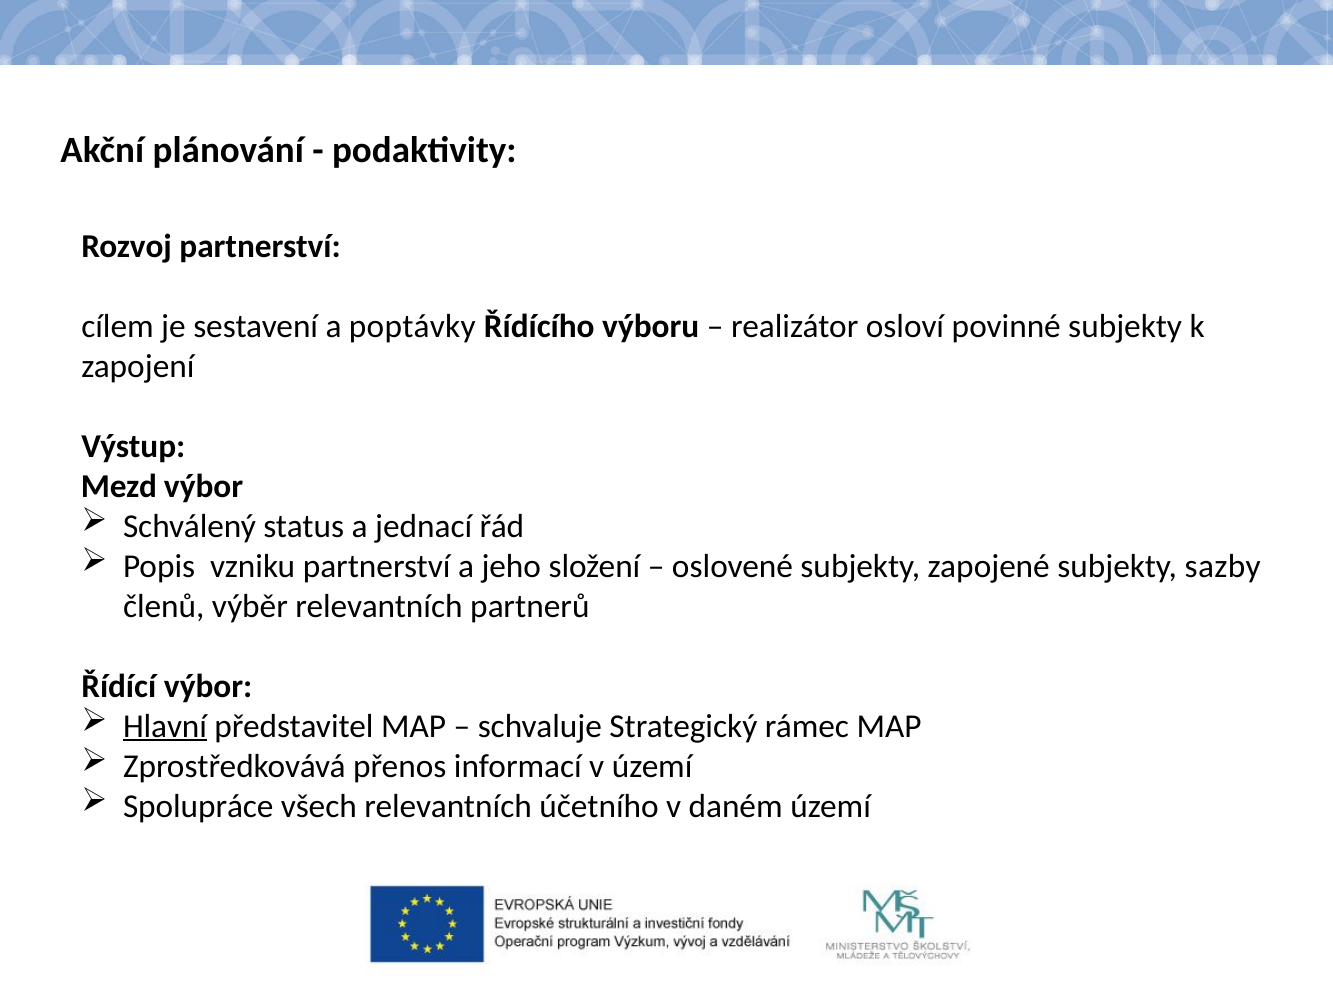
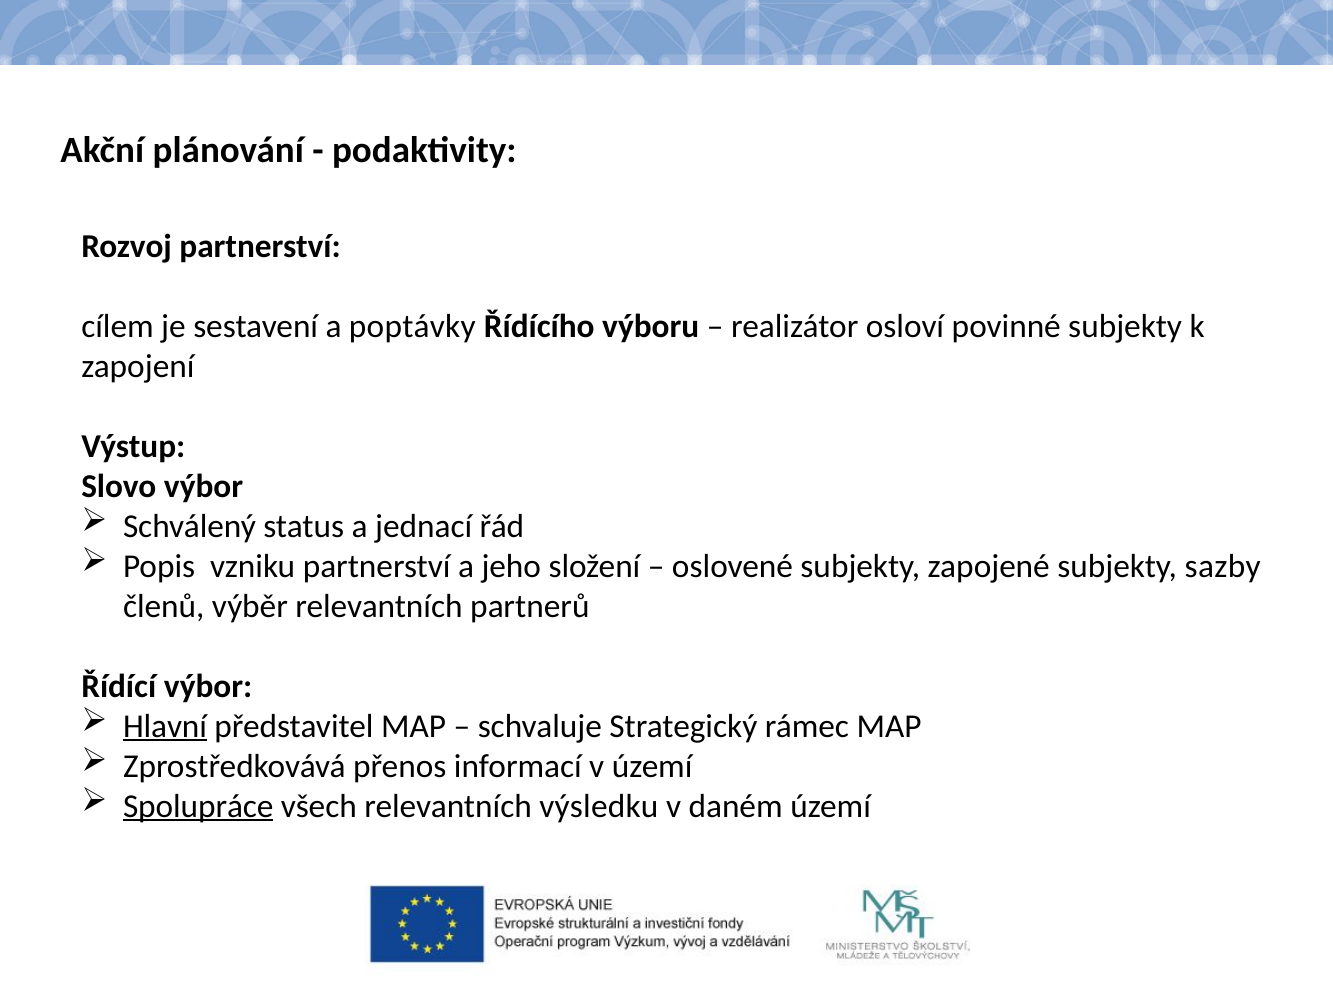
Mezd: Mezd -> Slovo (119, 486)
Spolupráce underline: none -> present (198, 806)
účetního: účetního -> výsledku (599, 806)
